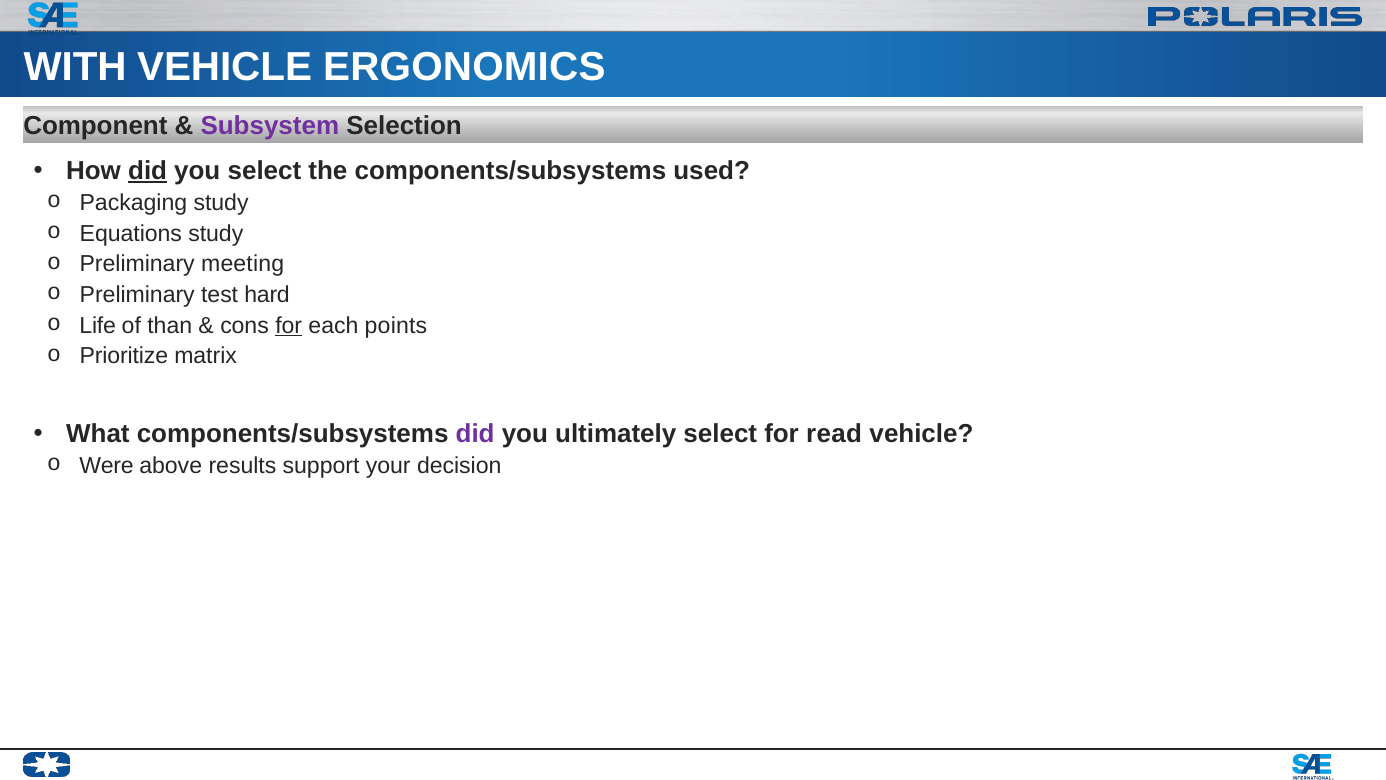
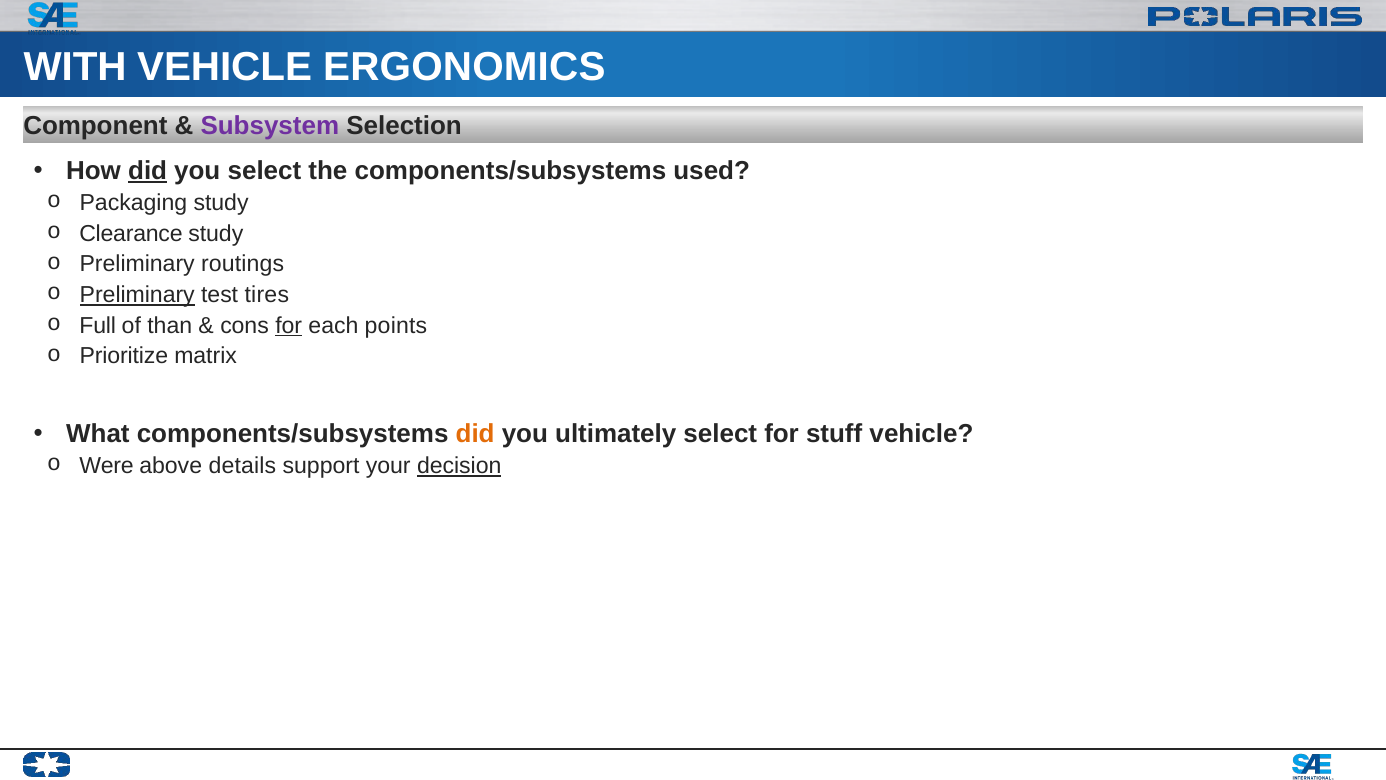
Equations: Equations -> Clearance (131, 233)
meeting: meeting -> routings (243, 264)
Preliminary underline: none -> present (137, 295)
hard: hard -> tires (267, 295)
Life: Life -> Full (98, 325)
did colour: purple -> orange (475, 434)
read: read -> stuff (834, 434)
results: results -> details (242, 466)
decision underline: none -> present (459, 466)
